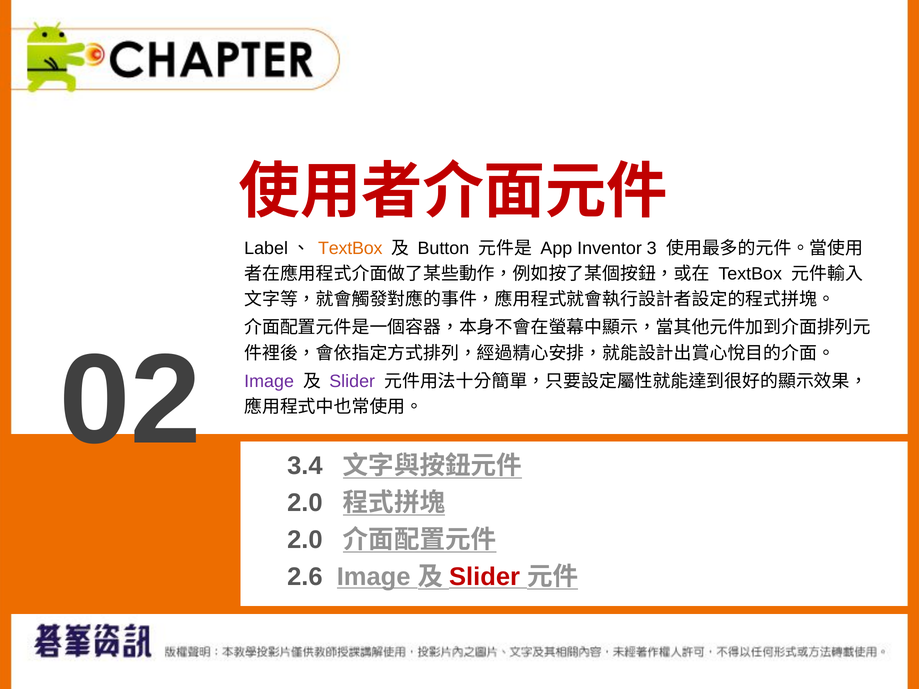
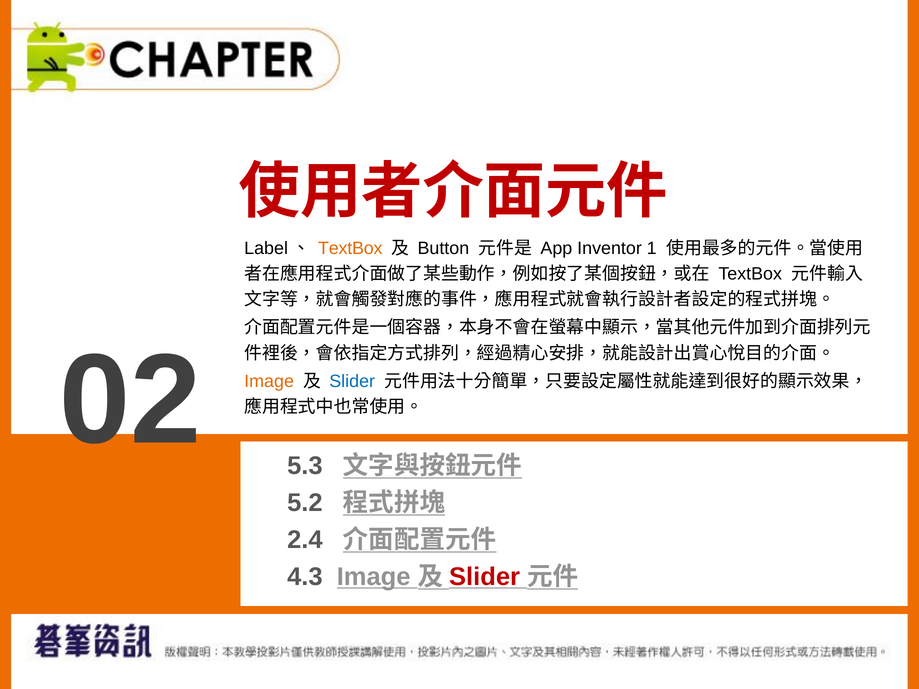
3: 3 -> 1 (652, 248)
3.4: 3.4 -> 5.3 (305, 466)
Image colour: purple -> orange (269, 381)
Slider colour: purple -> blue (352, 381)
2.0: 2.0 -> 5.2 (305, 503)
2.0: 2.0 -> 2.4 (305, 540)
2.6: 2.6 -> 4.3 (305, 577)
